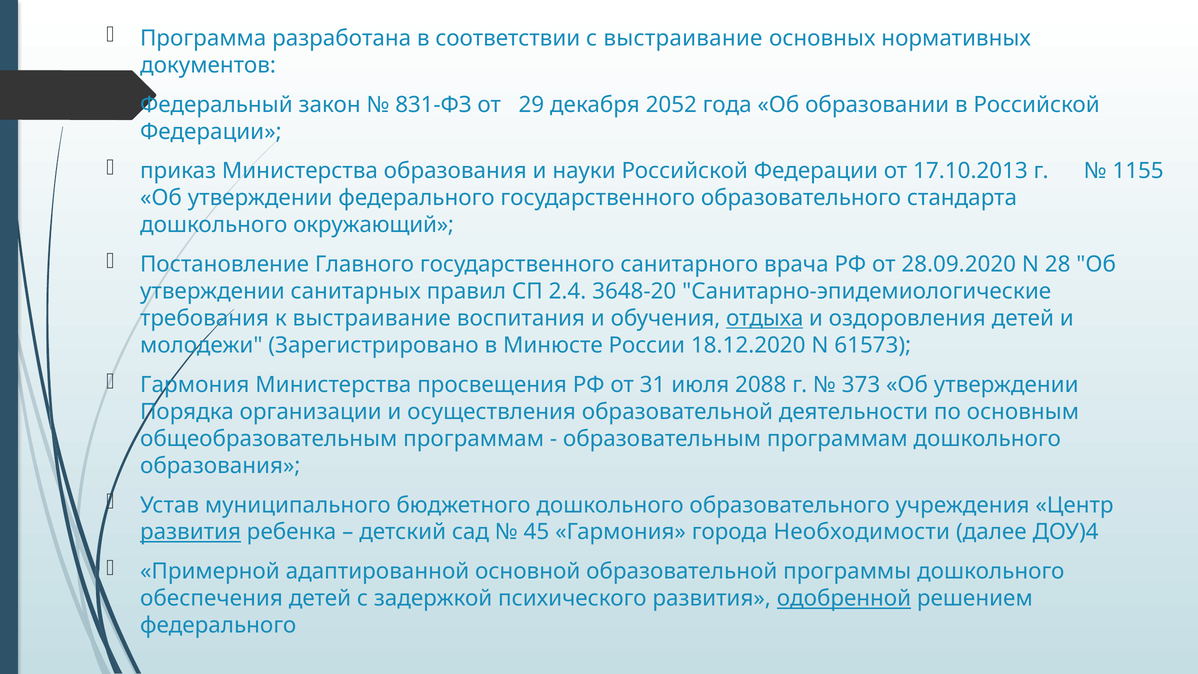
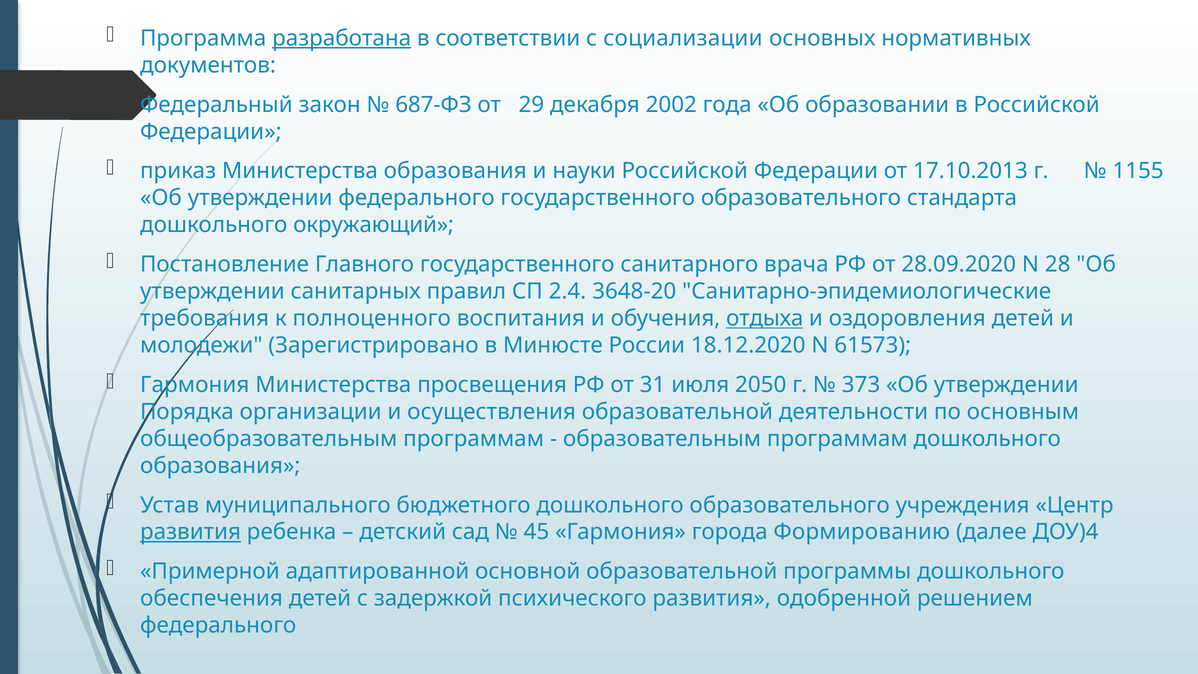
разработана underline: none -> present (342, 38)
с выстраивание: выстраивание -> социализации (683, 38)
831-ФЗ: 831-ФЗ -> 687-ФЗ (434, 105)
2052: 2052 -> 2002 (671, 105)
к выстраивание: выстраивание -> полноценного (372, 318)
2088: 2088 -> 2050 (761, 385)
Необходимости: Необходимости -> Формированию (862, 532)
одобренной underline: present -> none (844, 598)
